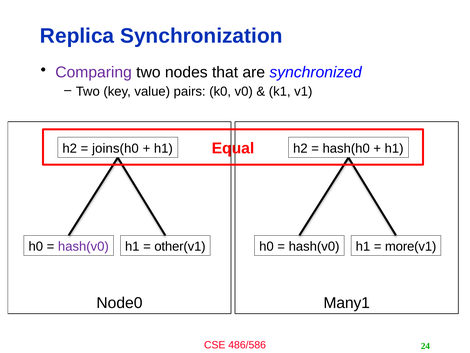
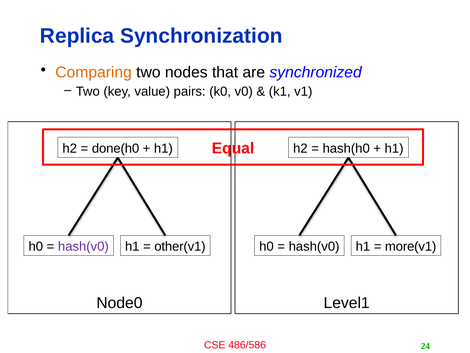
Comparing colour: purple -> orange (94, 72)
joins(h0: joins(h0 -> done(h0 (116, 148)
Many1: Many1 -> Level1 (347, 303)
